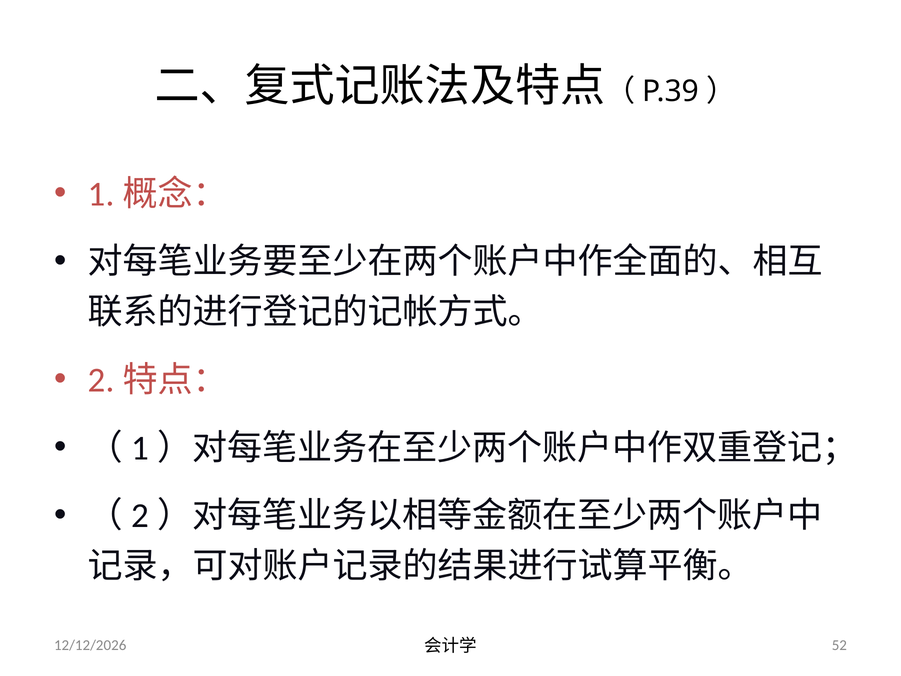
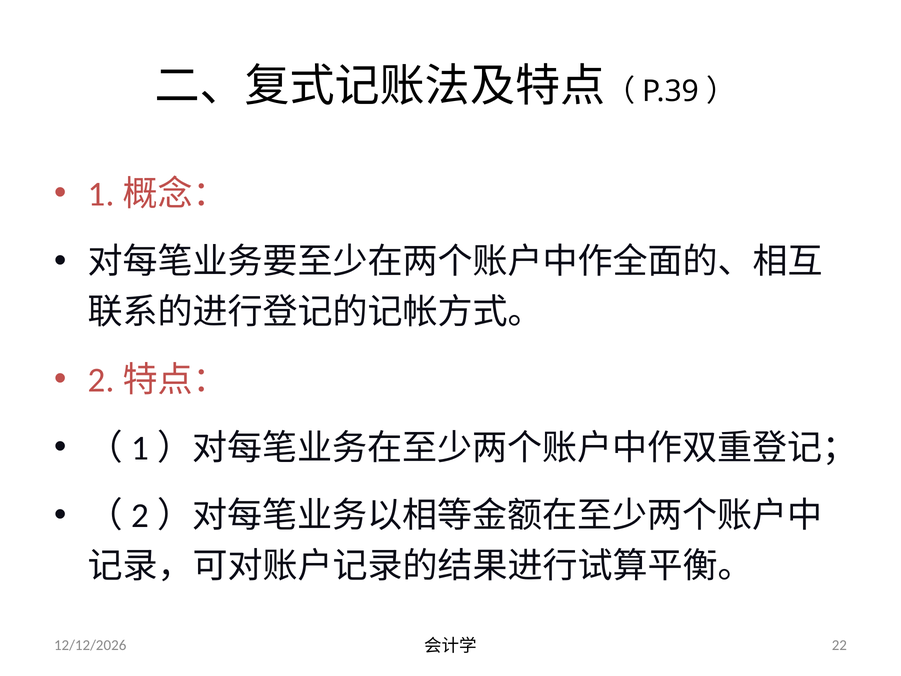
52: 52 -> 22 (839, 645)
